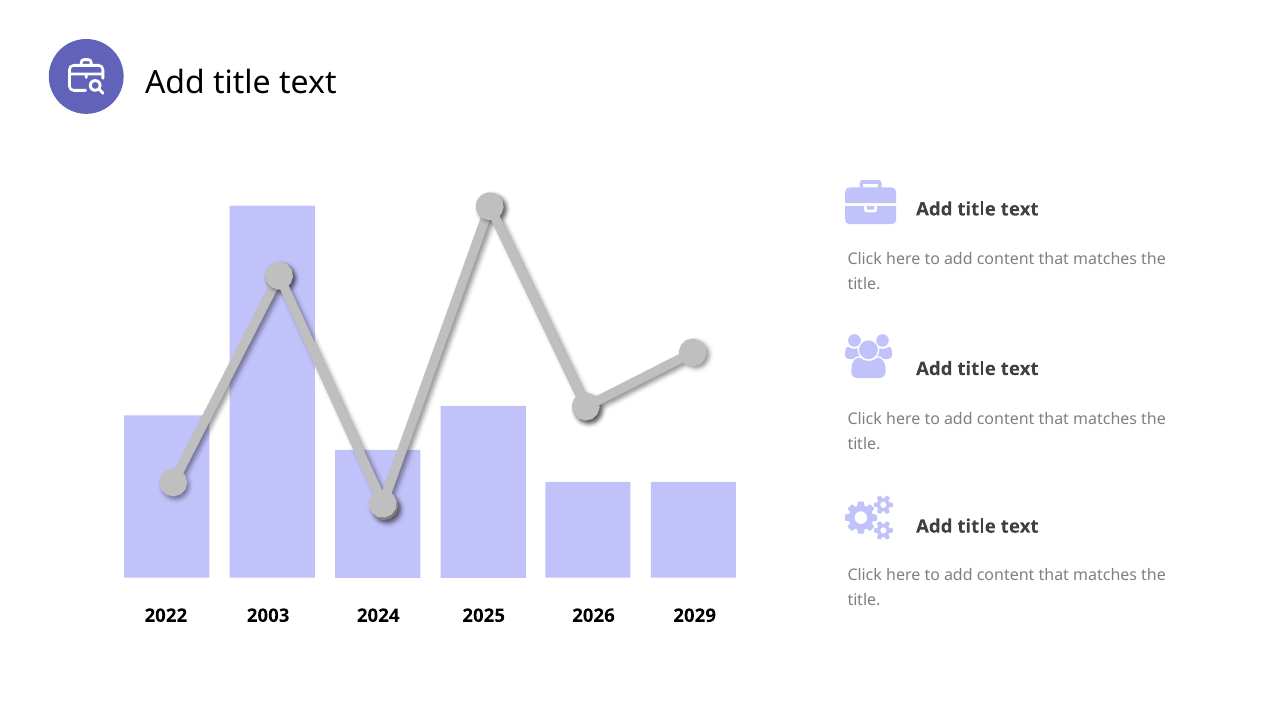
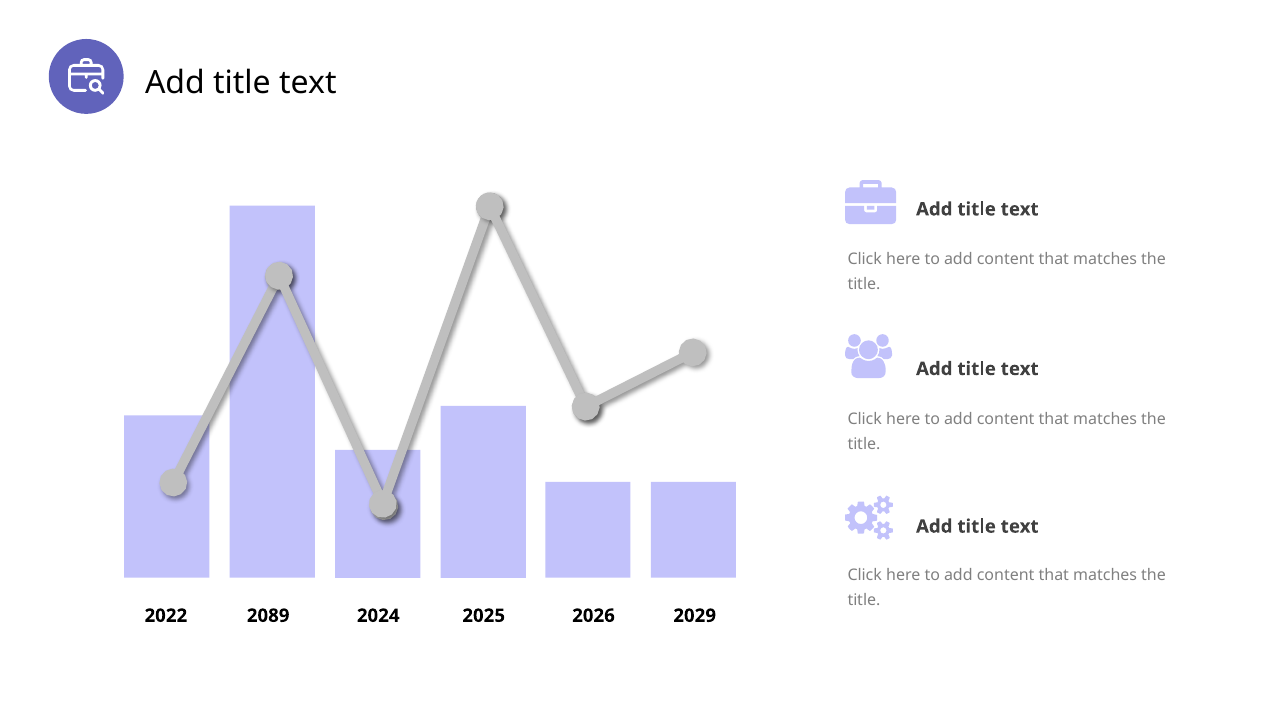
2003: 2003 -> 2089 (268, 616)
